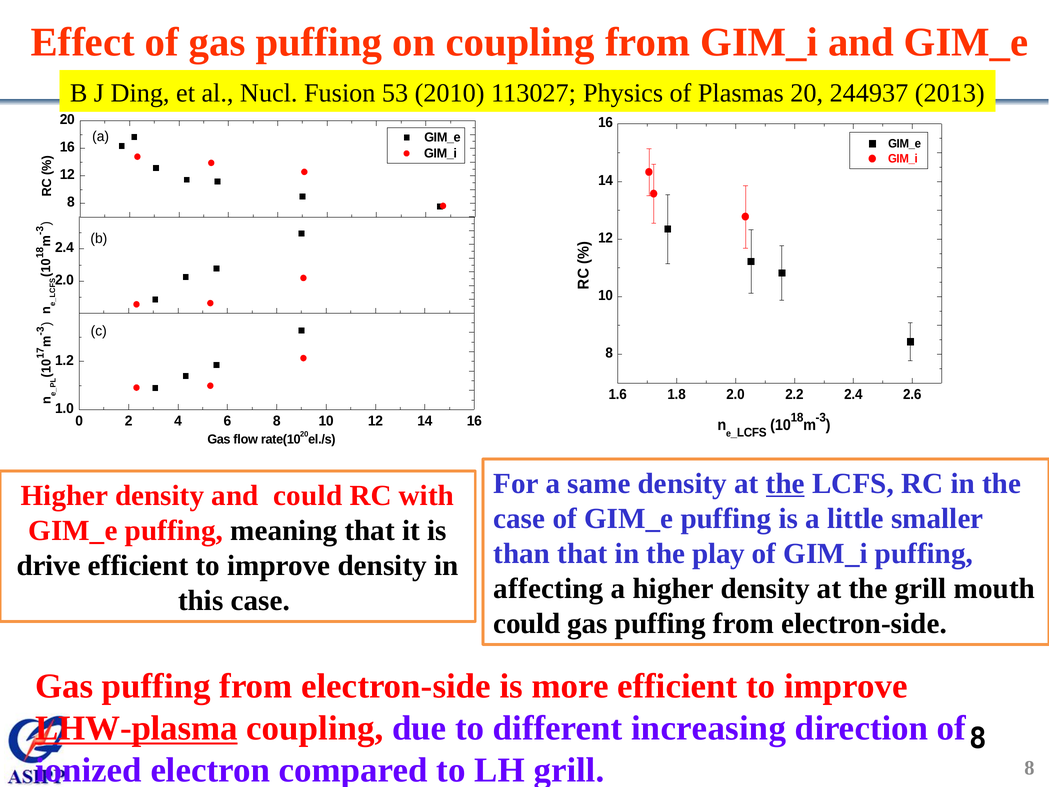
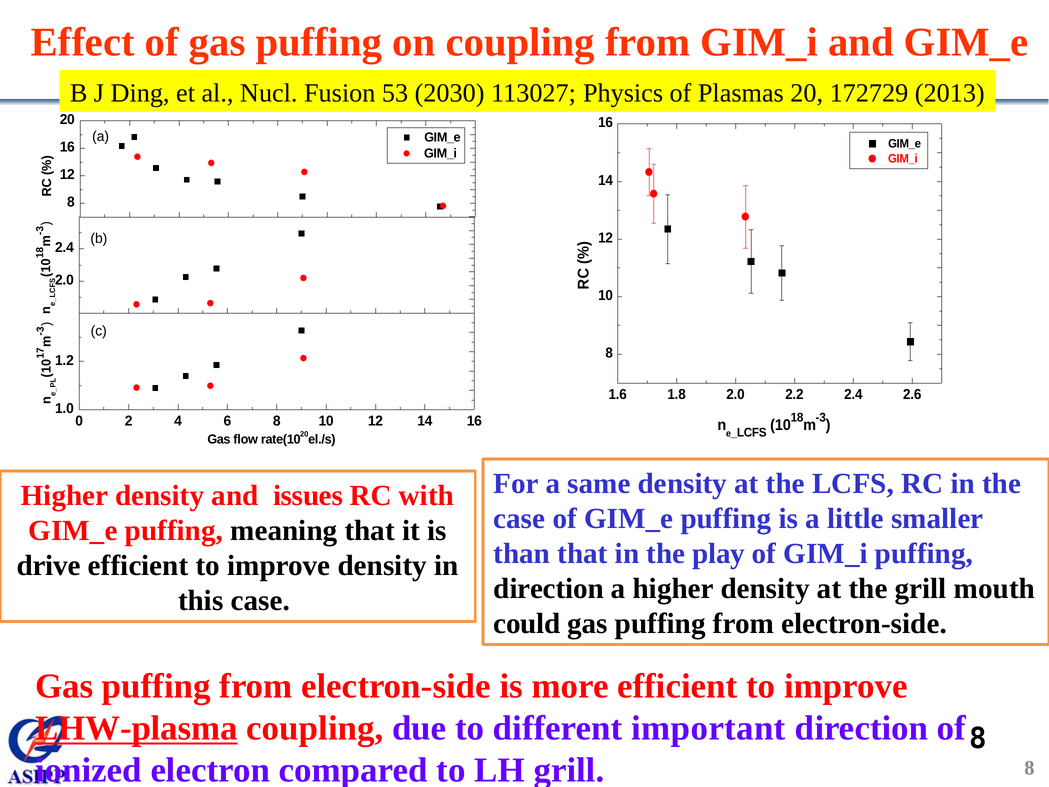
2010: 2010 -> 2030 (450, 93)
244937: 244937 -> 172729 (869, 93)
the underline: present -> none (785, 484)
and could: could -> issues (308, 496)
affecting: affecting -> direction (549, 589)
increasing: increasing -> important (708, 728)
